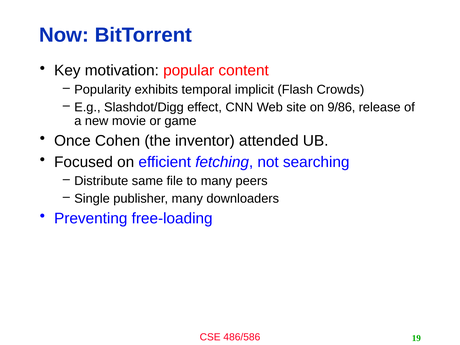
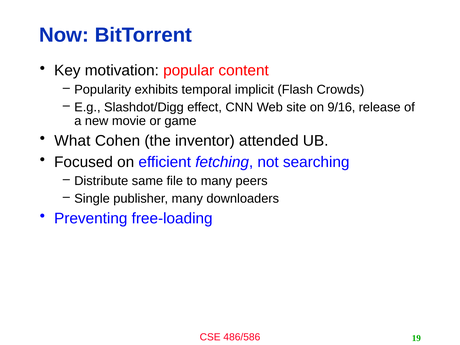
9/86: 9/86 -> 9/16 (341, 107)
Once: Once -> What (72, 141)
